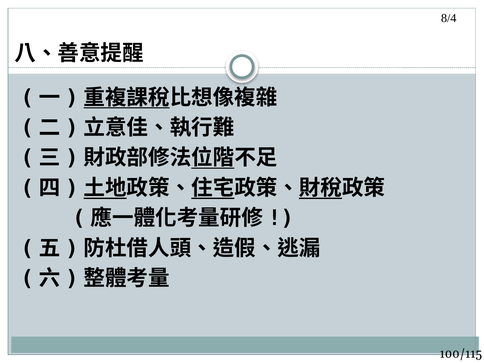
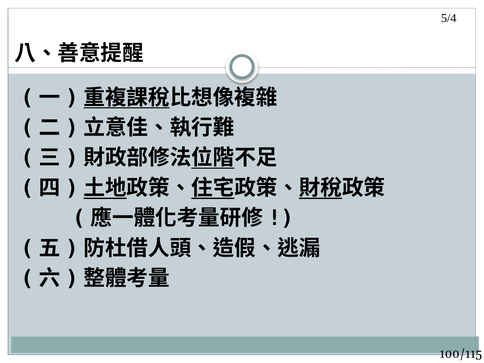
8/4: 8/4 -> 5/4 (449, 18)
